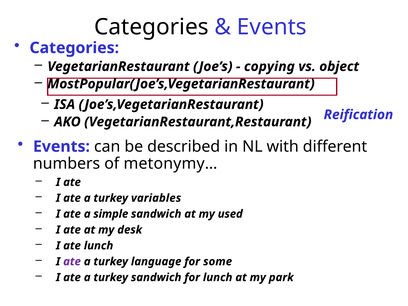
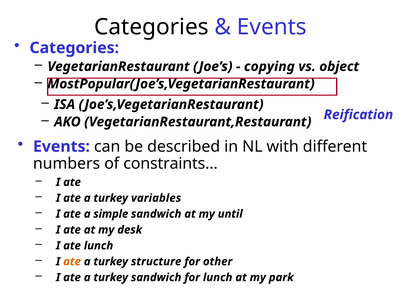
metonymy…: metonymy… -> constraints… (171, 164)
used: used -> until (230, 214)
ate colour: purple -> orange (72, 262)
language: language -> structure (156, 262)
some: some -> other (218, 262)
